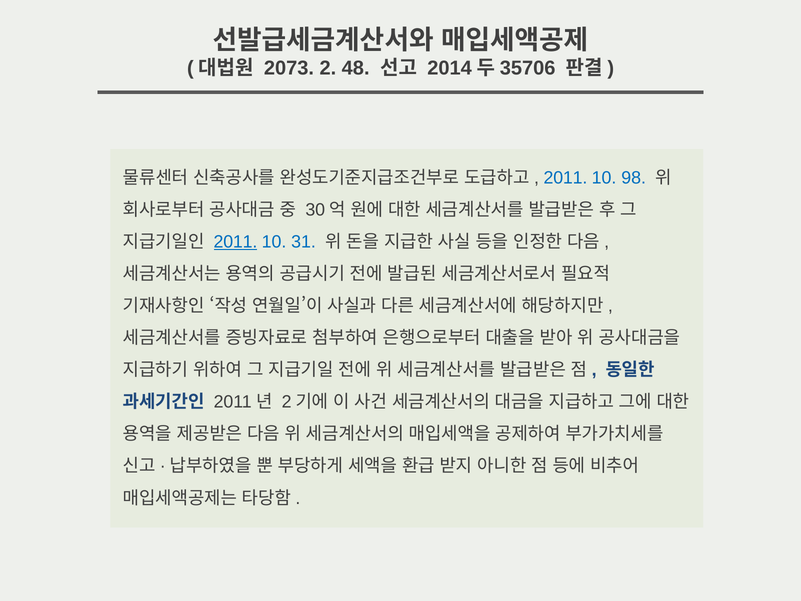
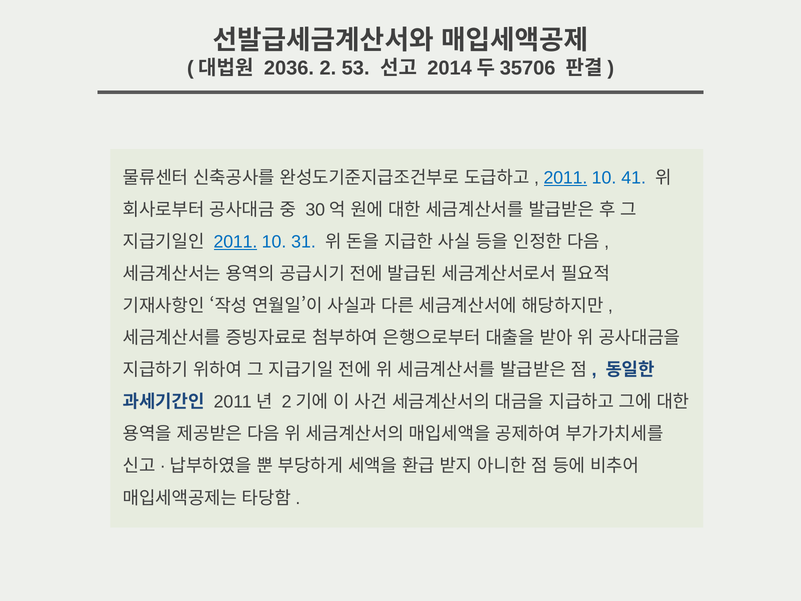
2073: 2073 -> 2036 (289, 68)
48: 48 -> 53 (356, 68)
2011 underline: none -> present (565, 178)
98: 98 -> 41 (634, 178)
